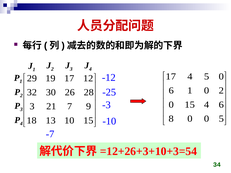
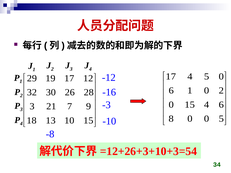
-25: -25 -> -16 (109, 92)
-7: -7 -> -8 (50, 134)
